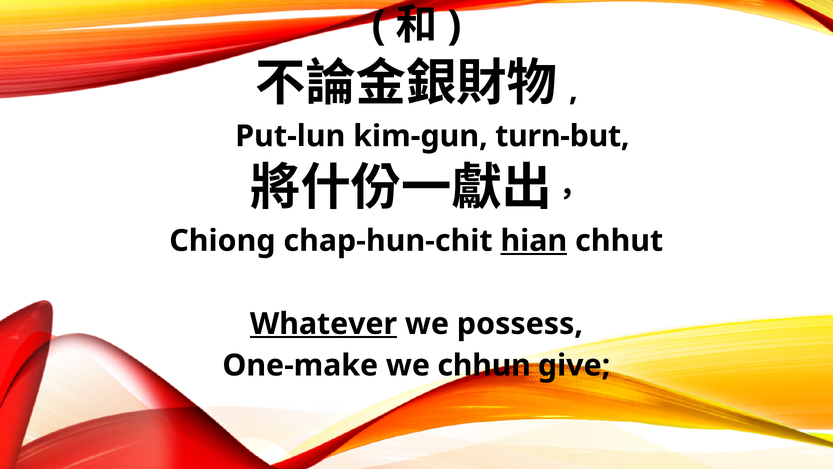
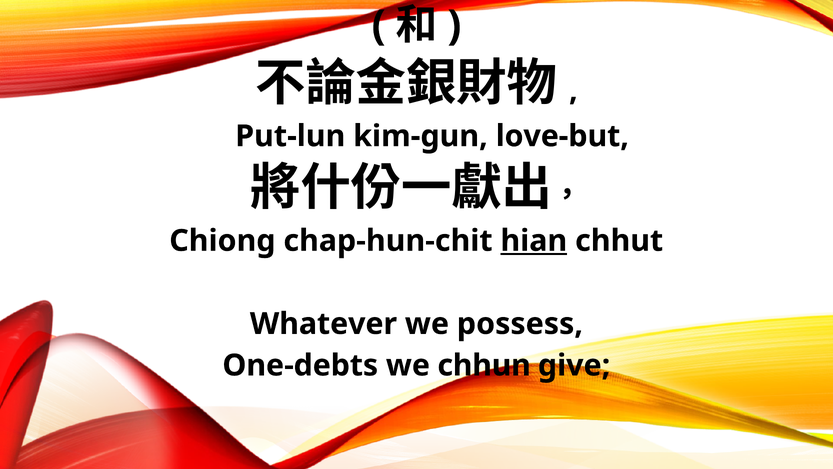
turn-but: turn-but -> love-but (562, 136)
Whatever underline: present -> none (323, 324)
One-make: One-make -> One-debts (300, 365)
